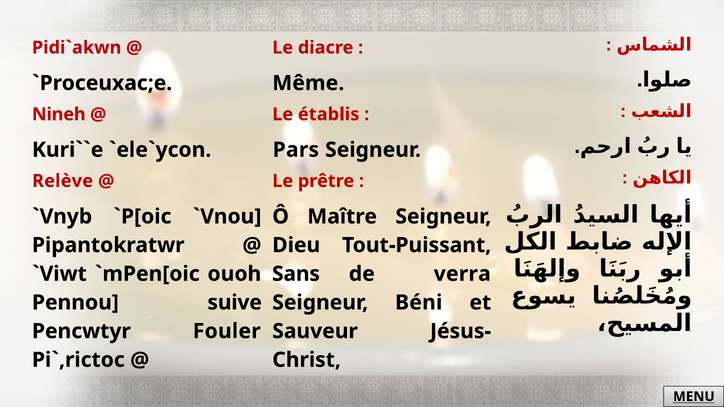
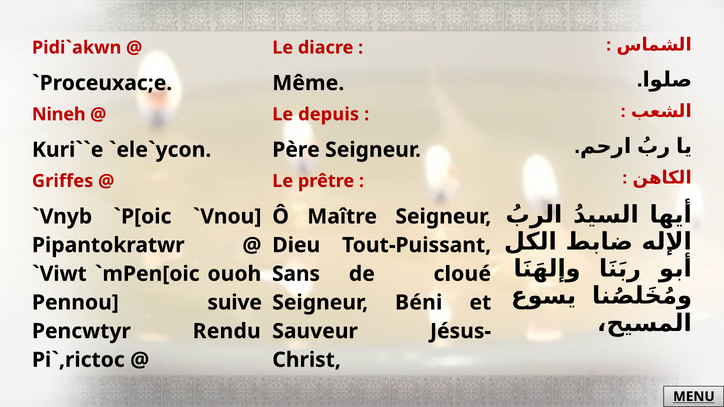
établis: établis -> depuis (329, 114)
Pars: Pars -> Père (296, 150)
Relève: Relève -> Griffes (63, 181)
verra: verra -> cloué (462, 274)
Fouler: Fouler -> Rendu (227, 331)
